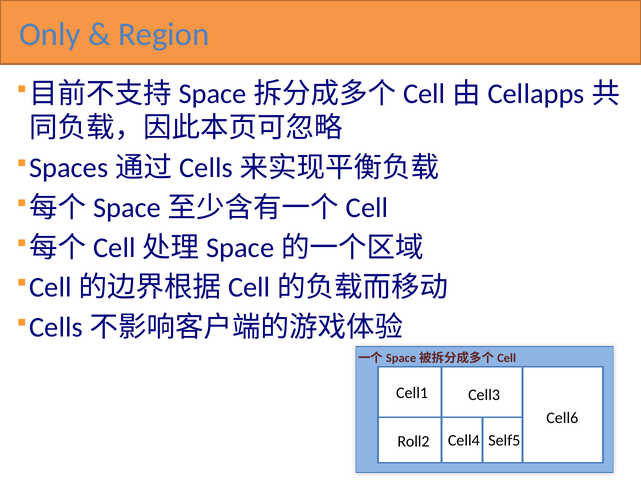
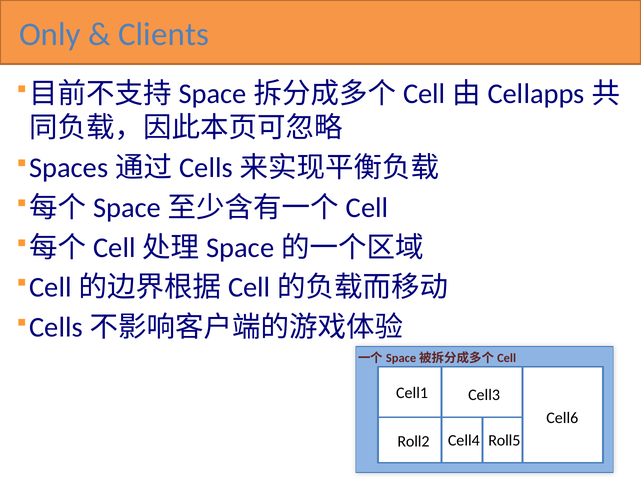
Region: Region -> Clients (164, 35)
Self5: Self5 -> Roll5 (504, 440)
